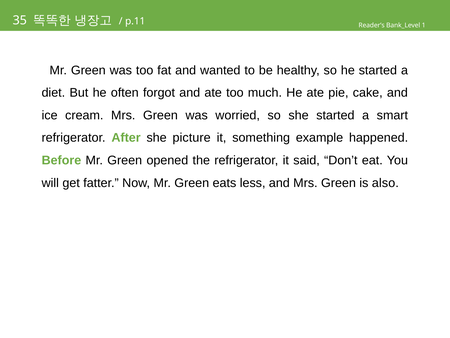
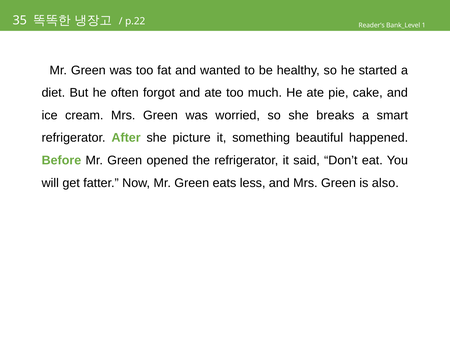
p.11: p.11 -> p.22 (135, 21)
she started: started -> breaks (335, 115)
example: example -> beautiful (319, 138)
